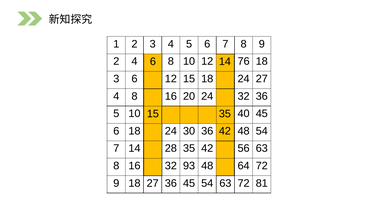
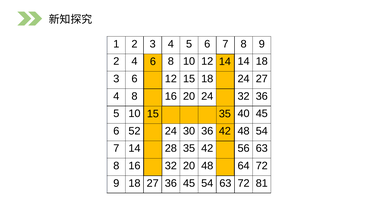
76: 76 -> 14 (244, 61)
6 18: 18 -> 52 (134, 131)
32 93: 93 -> 20 (189, 166)
